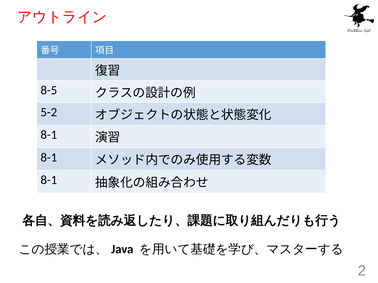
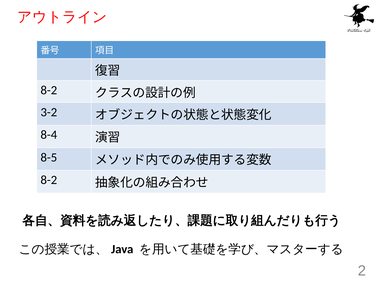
8-5: 8-5 -> 8-2 (49, 90)
5-2: 5-2 -> 3-2 (49, 112)
8-1: 8-1 -> 8-4 (49, 135)
8-1: 8-1 -> 8-5 (49, 158)
8-1: 8-1 -> 8-2 (49, 180)
